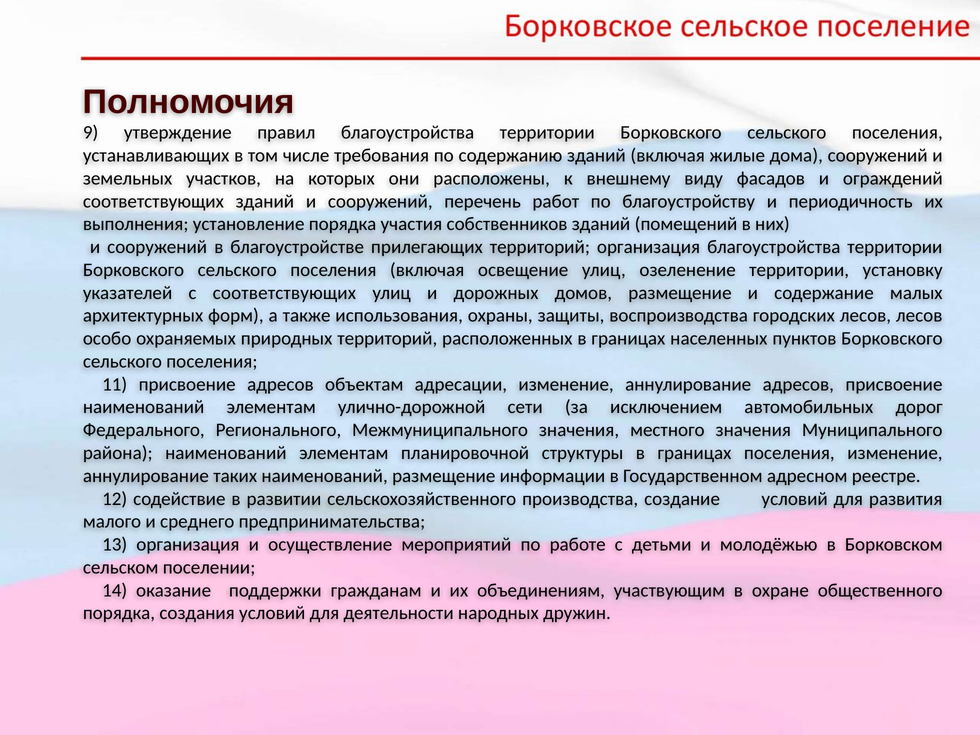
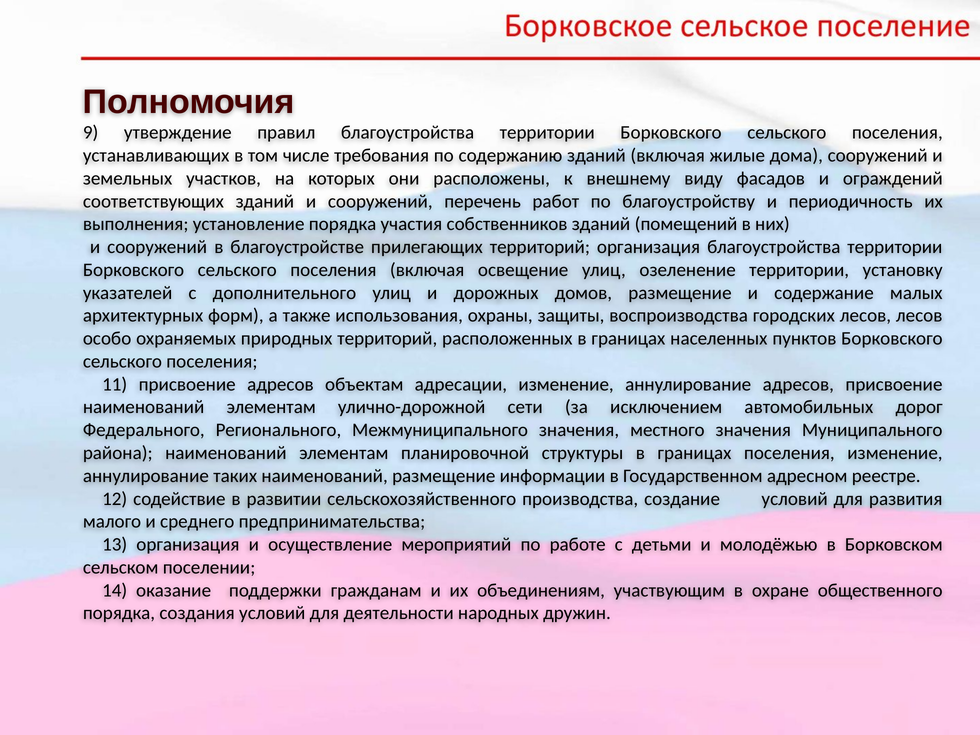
с соответствующих: соответствующих -> дополнительного (284, 293)
